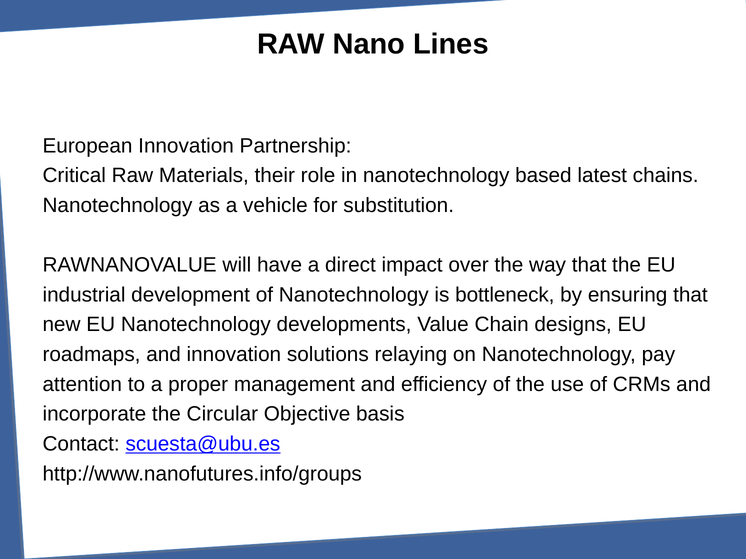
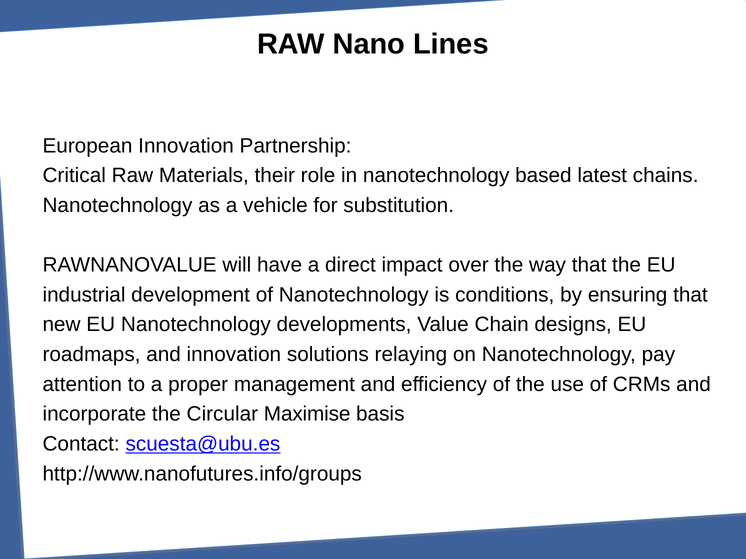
bottleneck: bottleneck -> conditions (505, 295)
Objective: Objective -> Maximise (307, 414)
